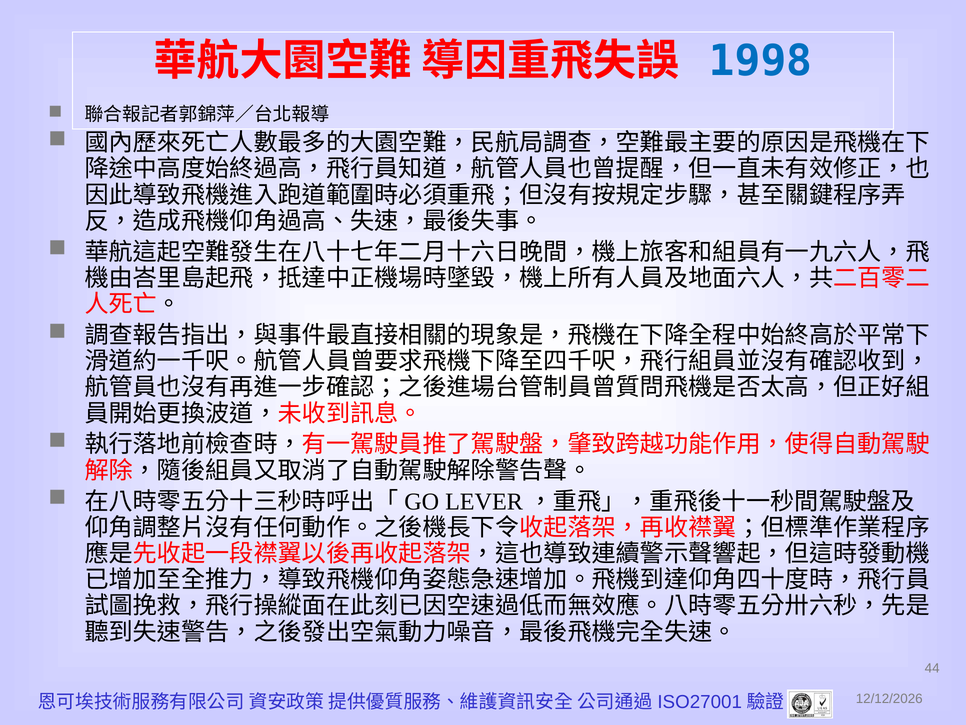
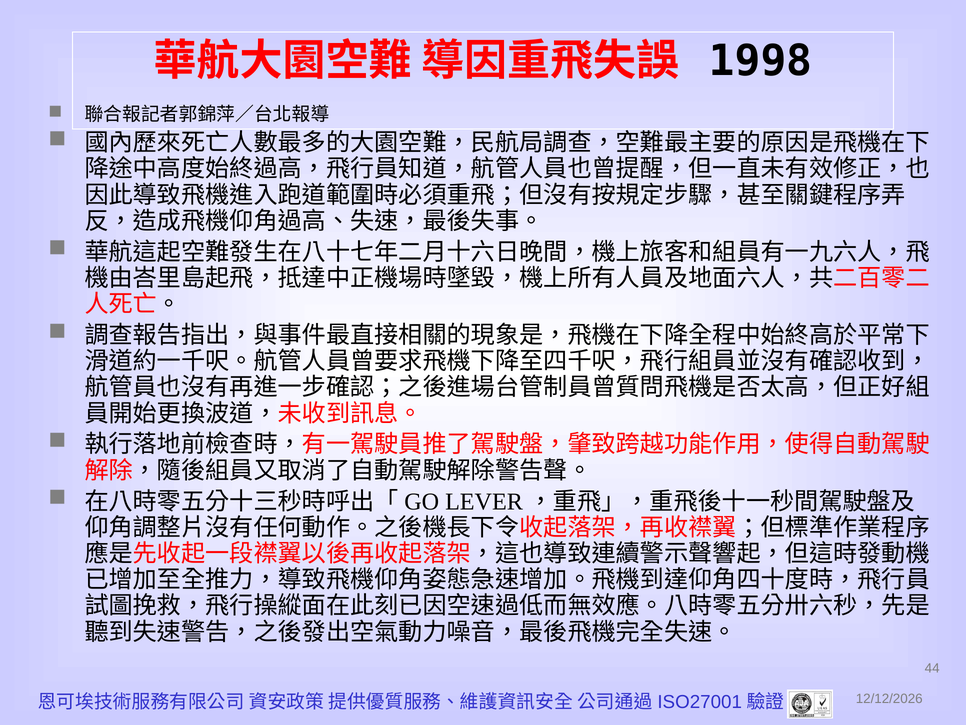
1998 colour: blue -> black (761, 61)
